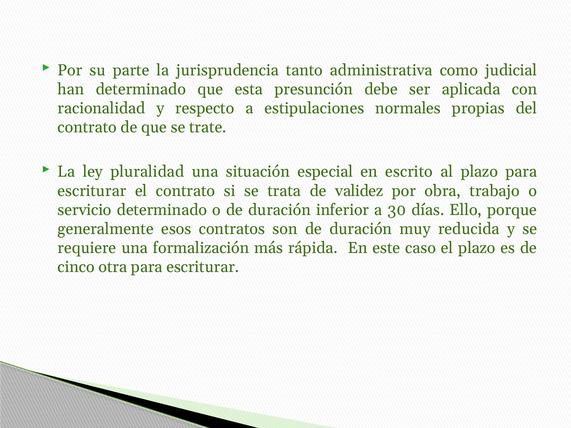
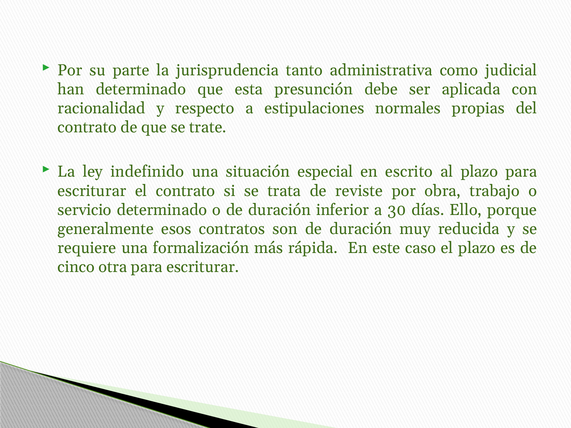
pluralidad: pluralidad -> indefinido (147, 172)
validez: validez -> reviste (359, 191)
